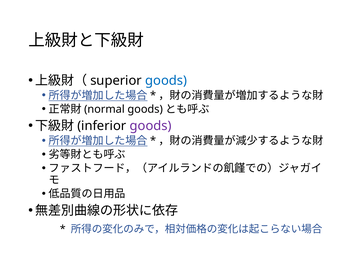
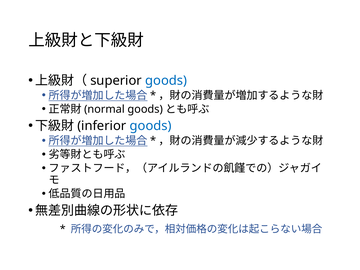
goods colour: purple -> blue (151, 126)
